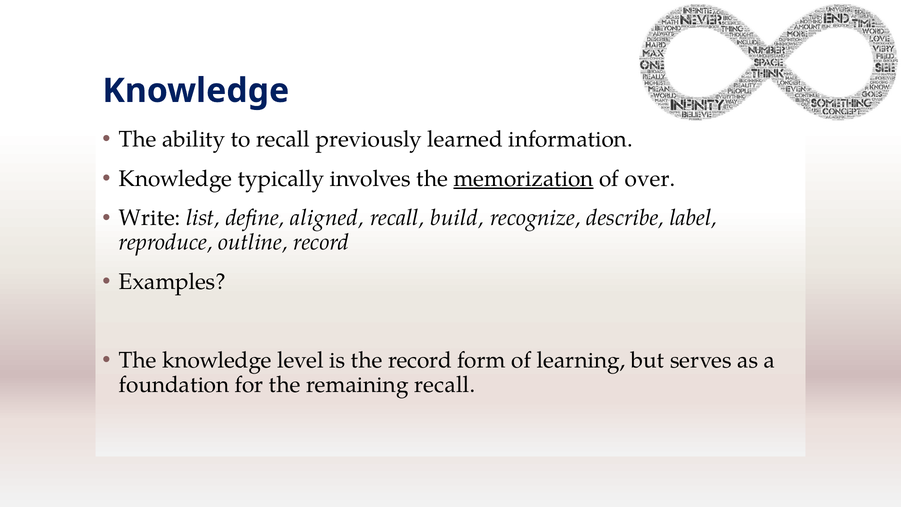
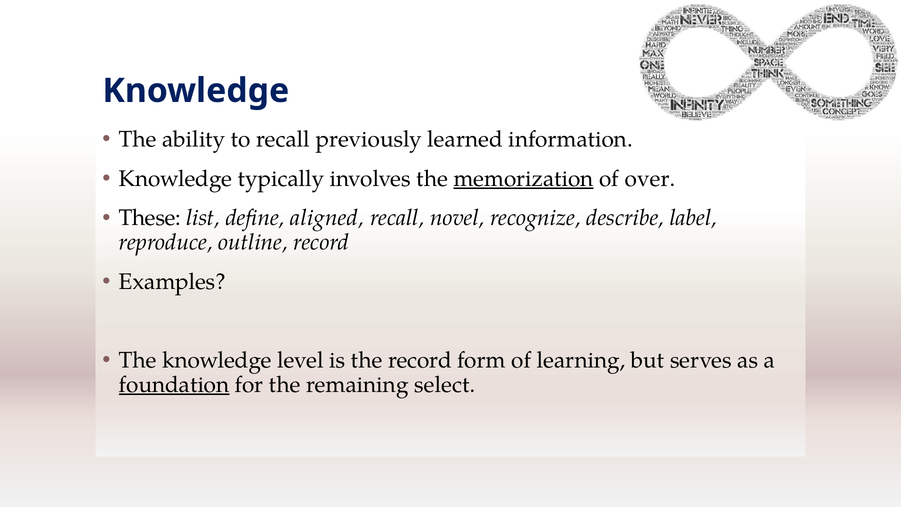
Write: Write -> These (150, 218)
build: build -> novel (457, 218)
foundation underline: none -> present (174, 385)
remaining recall: recall -> select (445, 385)
